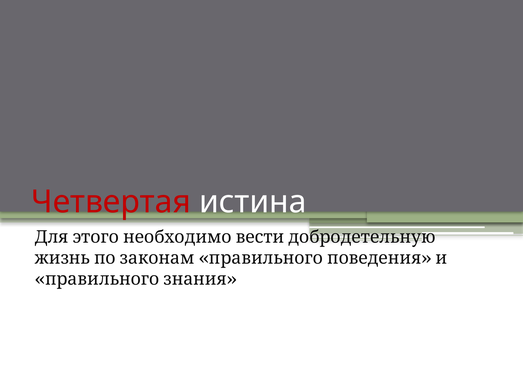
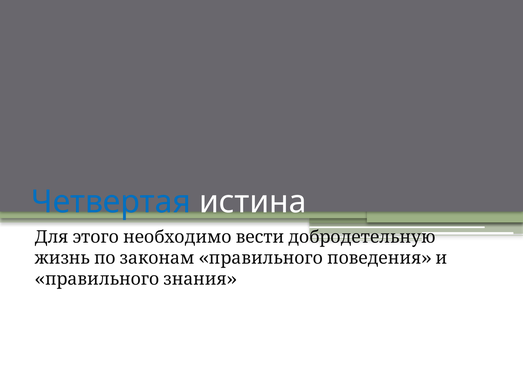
Четвертая colour: red -> blue (111, 202)
